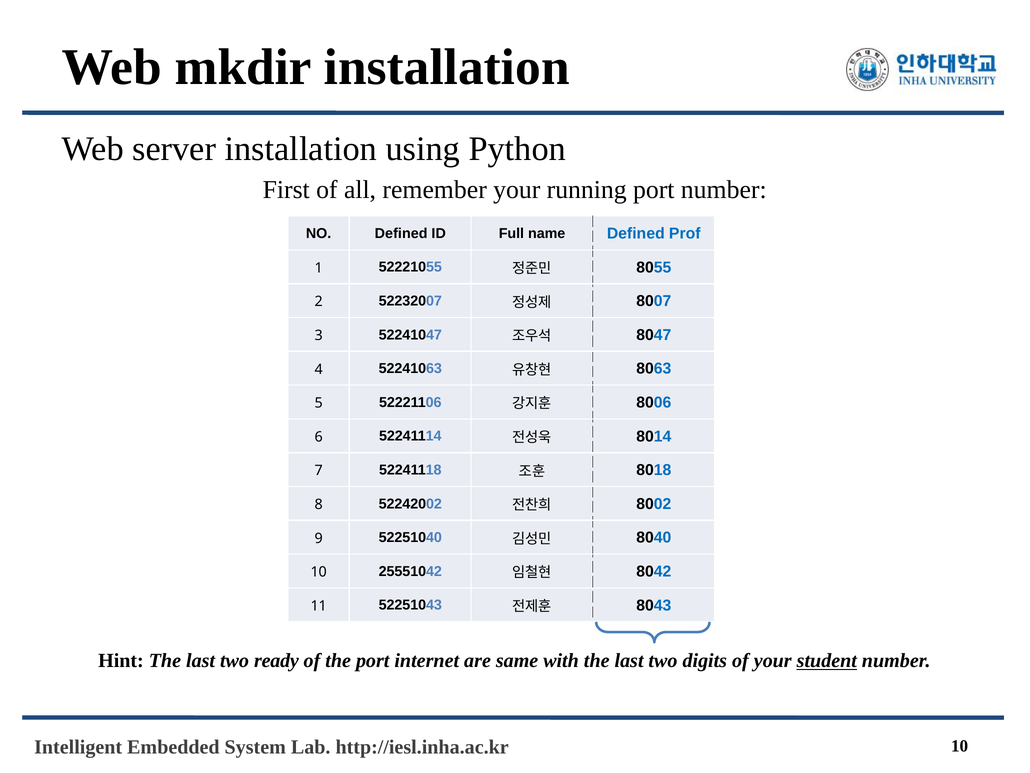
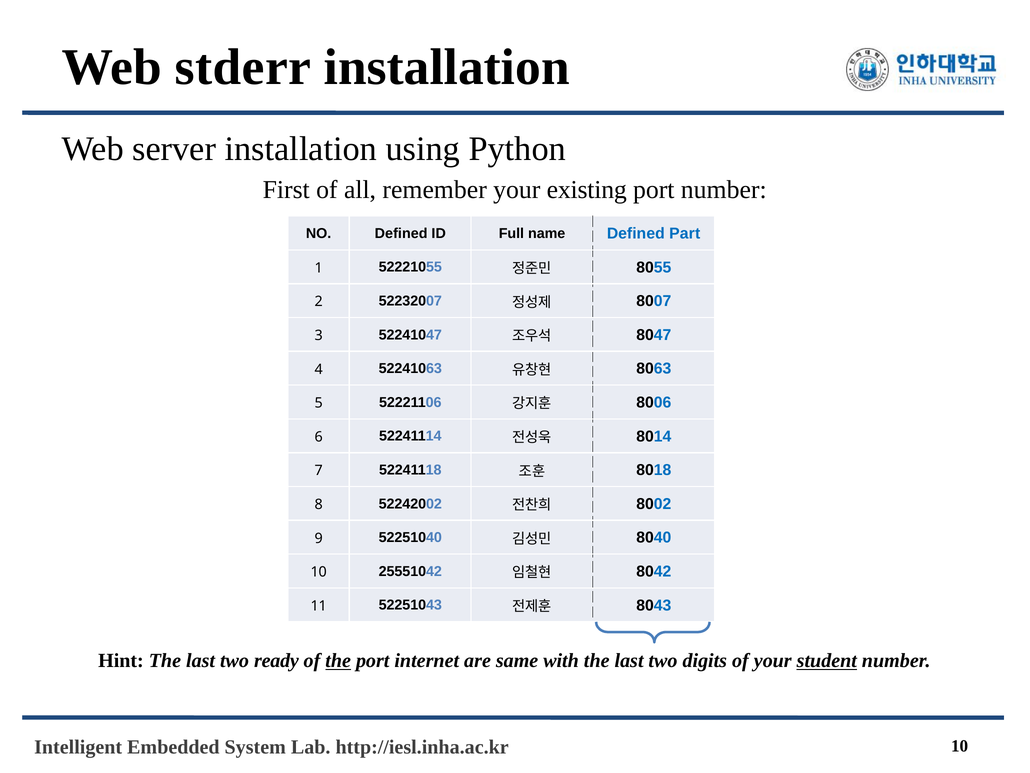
mkdir: mkdir -> stderr (243, 67)
running: running -> existing (587, 189)
Prof: Prof -> Part (685, 233)
the underline: none -> present (338, 660)
